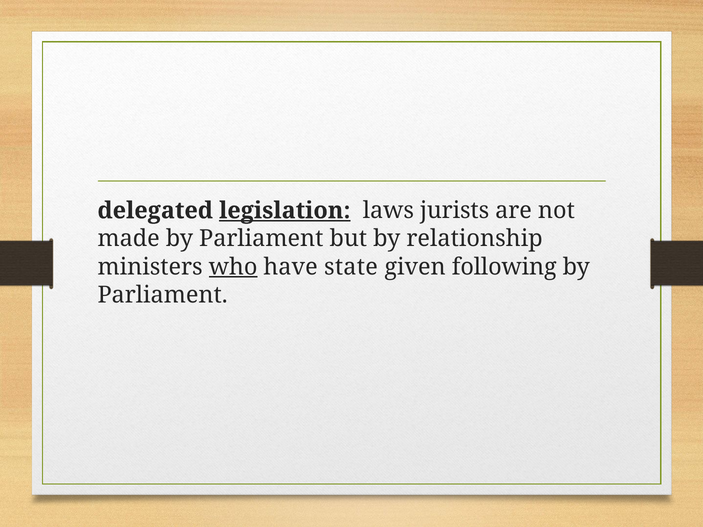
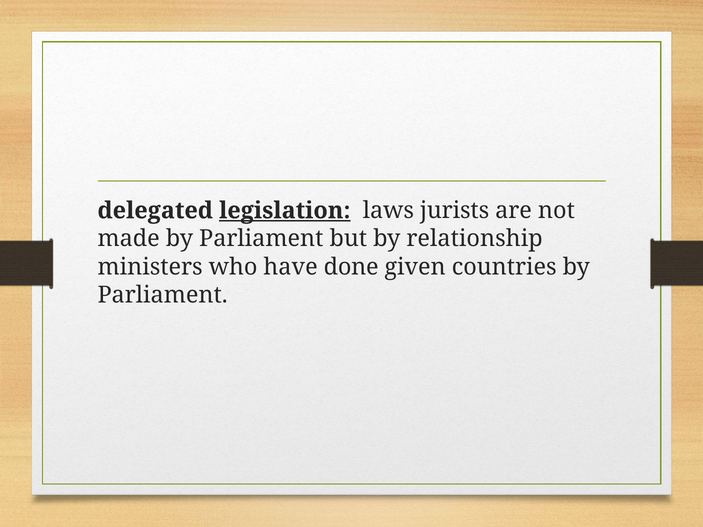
who underline: present -> none (233, 267)
state: state -> done (351, 267)
following: following -> countries (504, 267)
